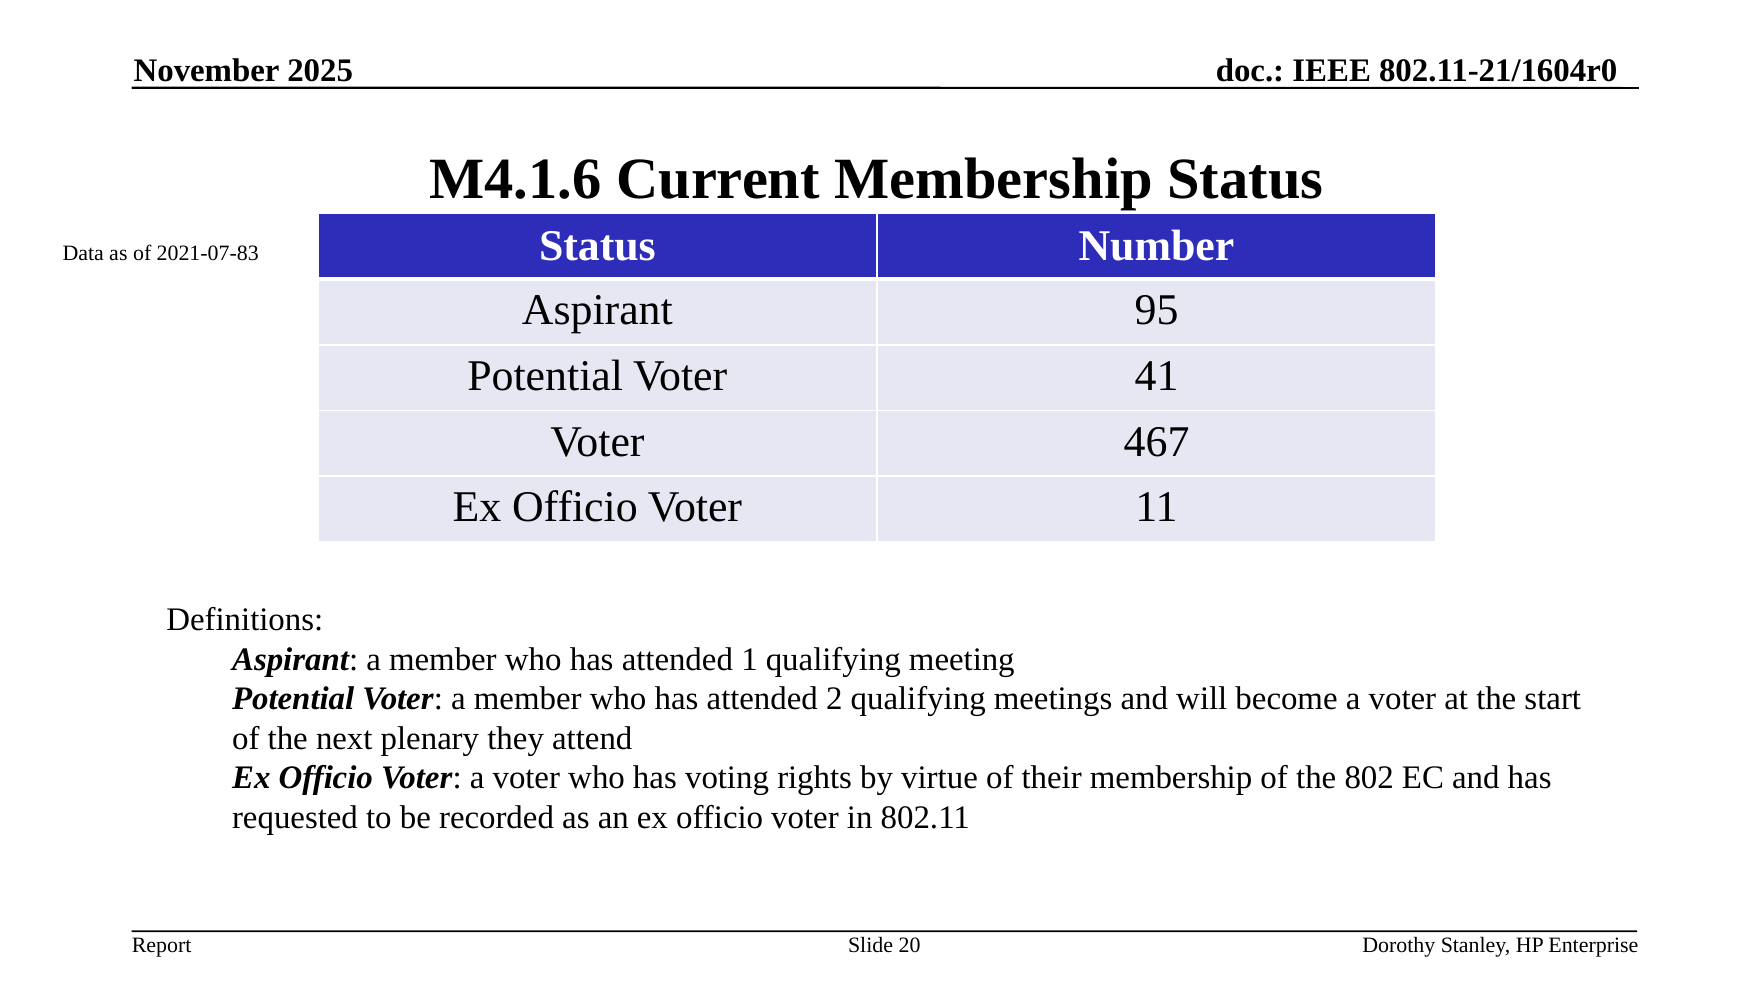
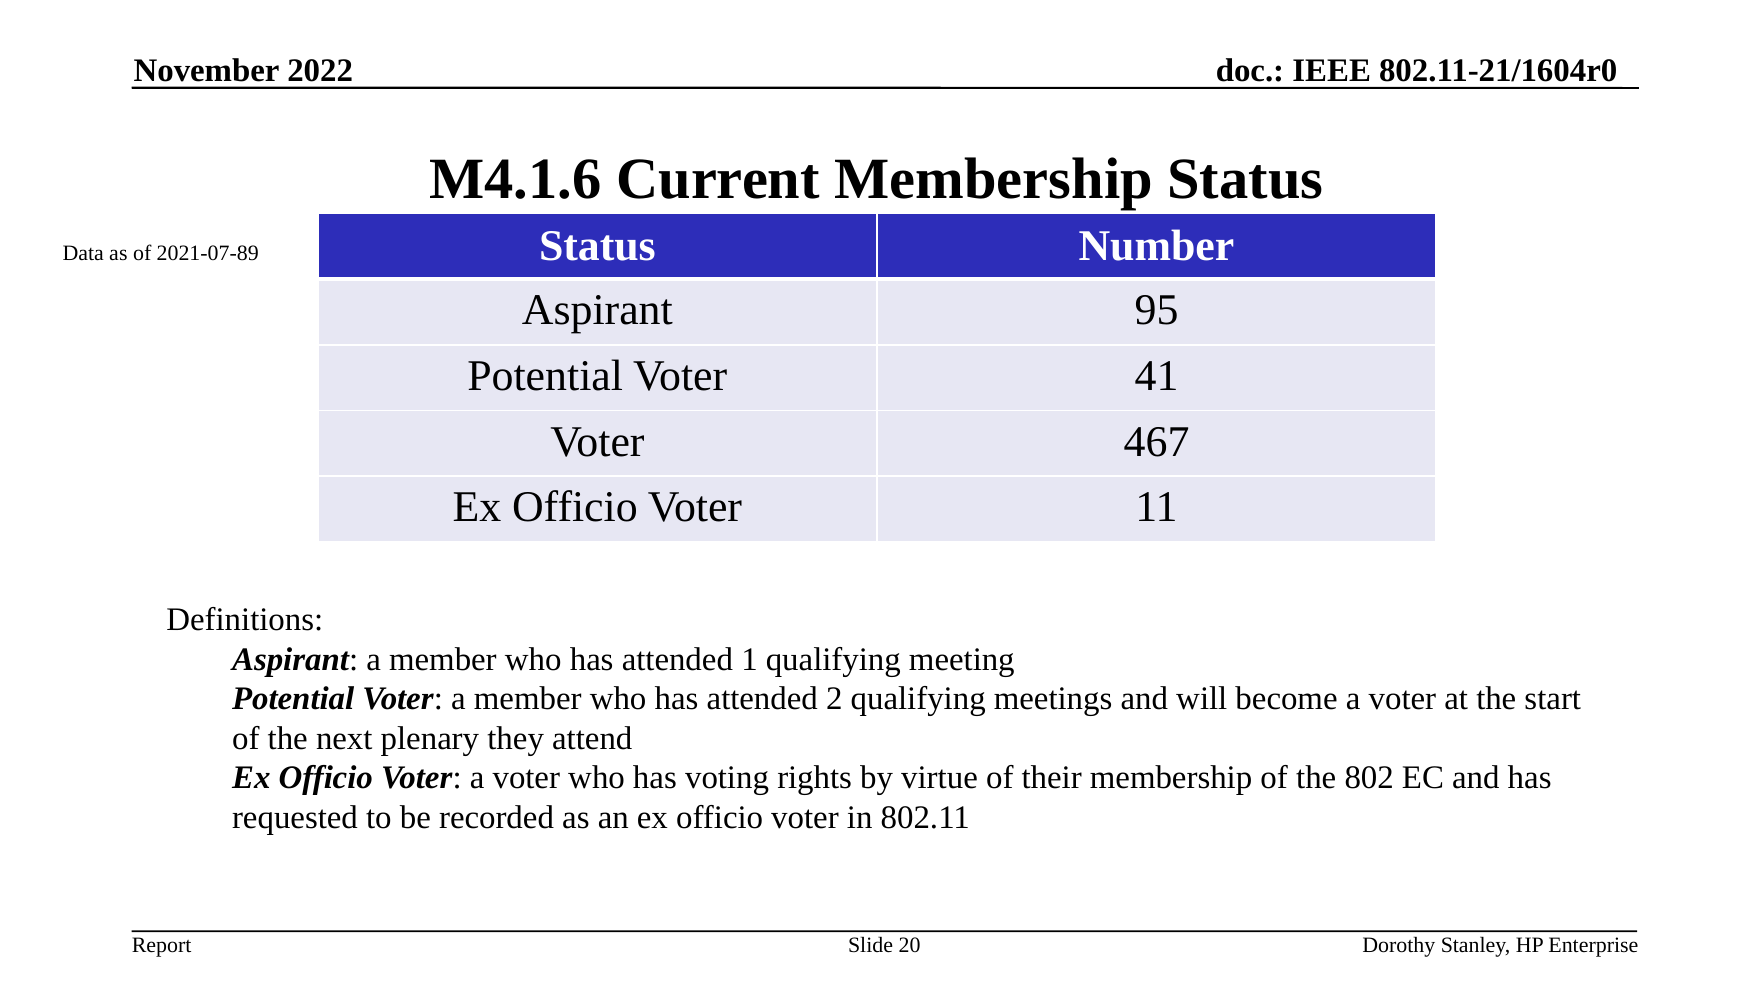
2025: 2025 -> 2022 (320, 70)
2021-07-83: 2021-07-83 -> 2021-07-89 (208, 253)
